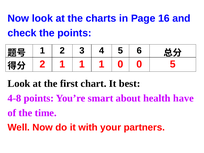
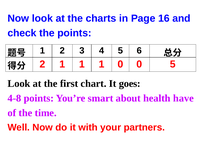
best: best -> goes (130, 84)
